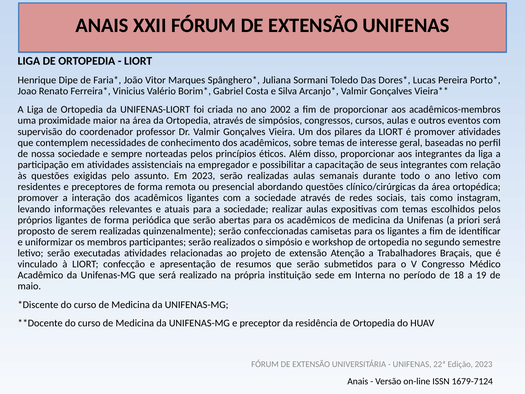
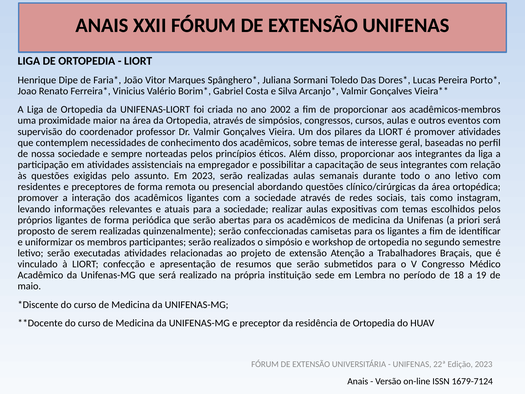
Interna: Interna -> Lembra (370, 275)
